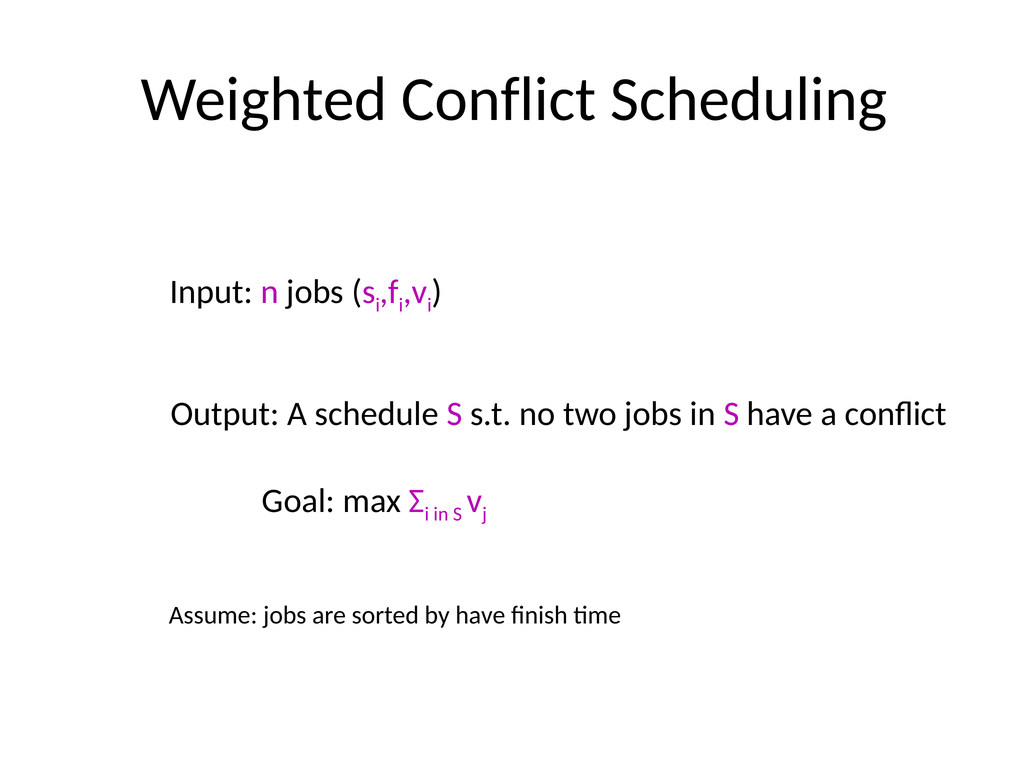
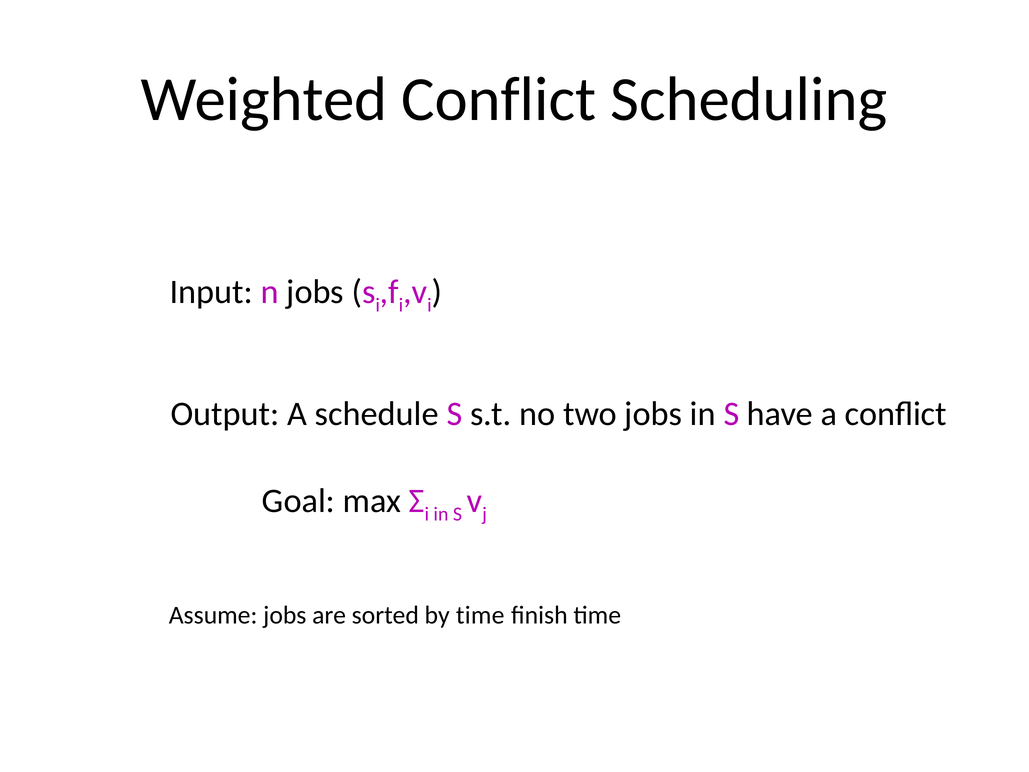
by have: have -> time (480, 615)
